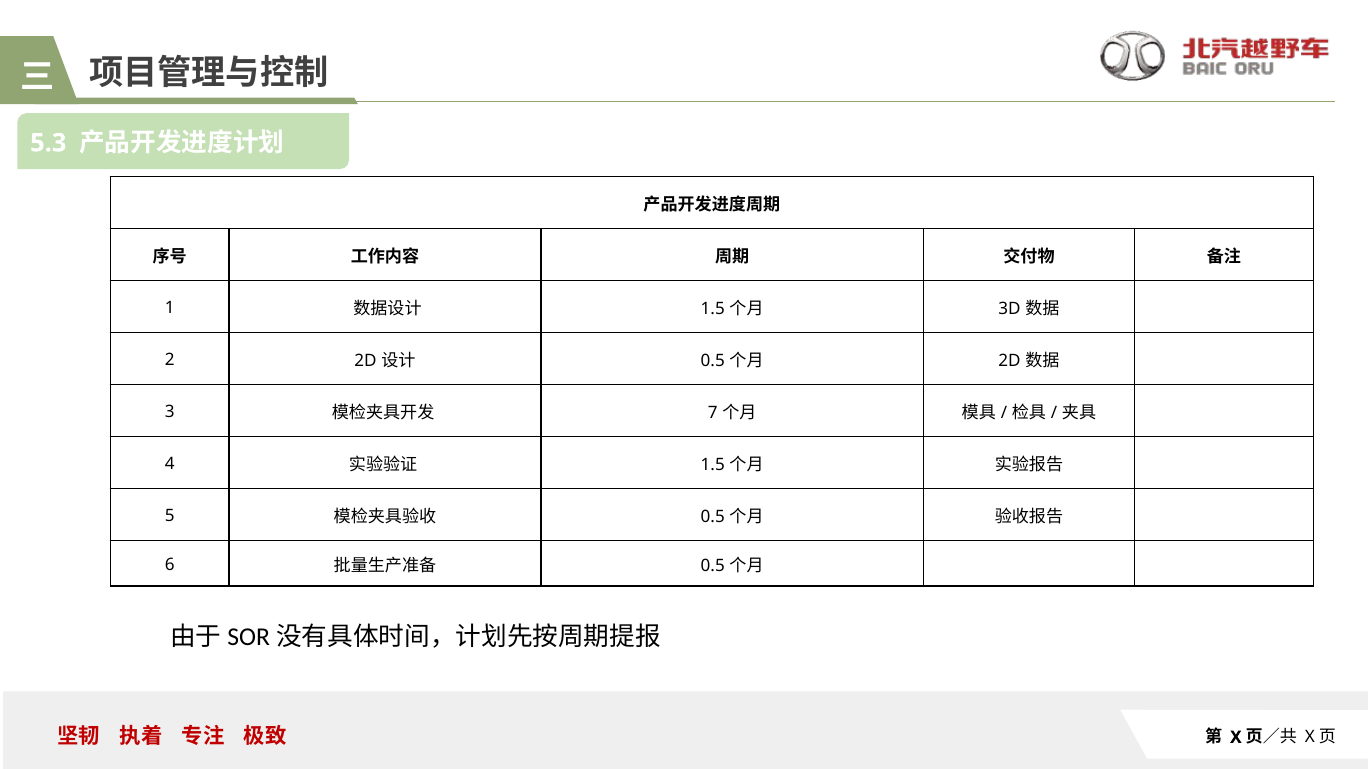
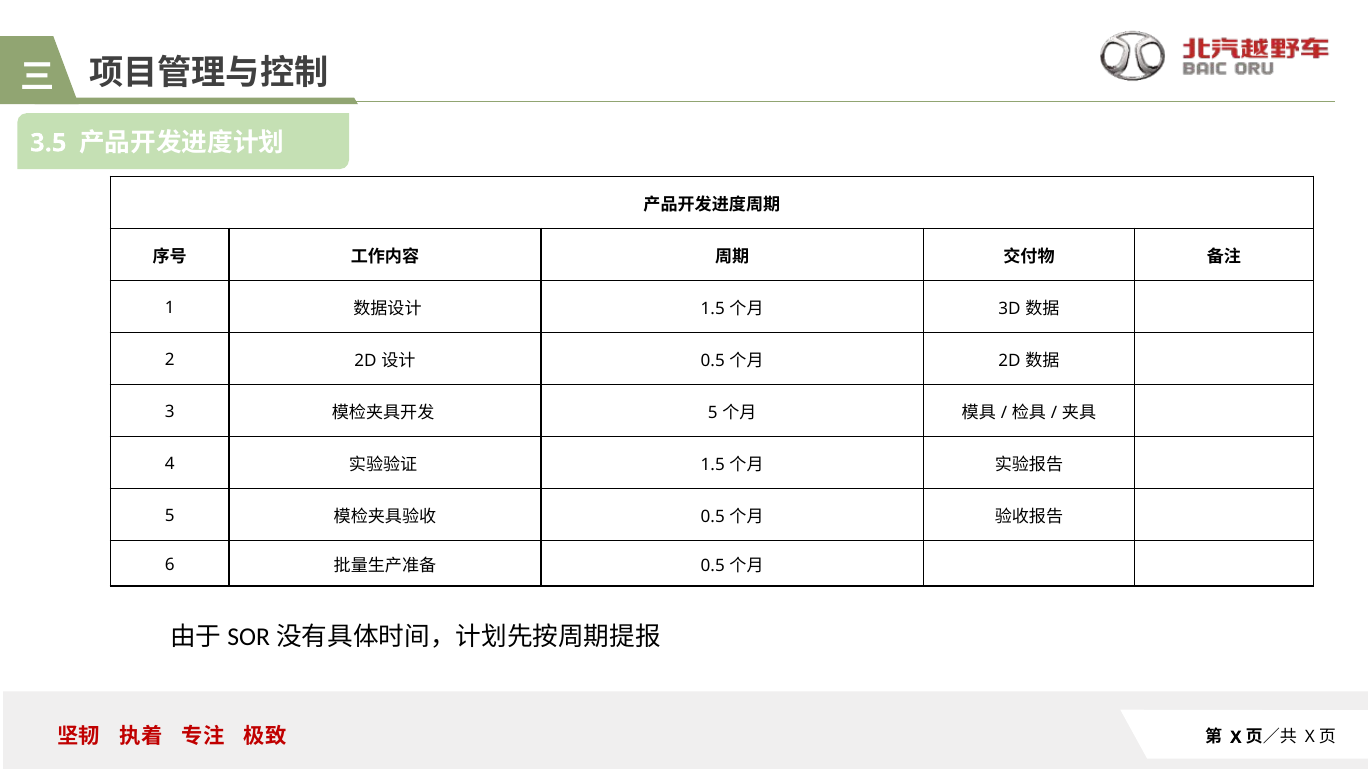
5.3: 5.3 -> 3.5 (48, 143)
7: 7 -> 5 (713, 413)
